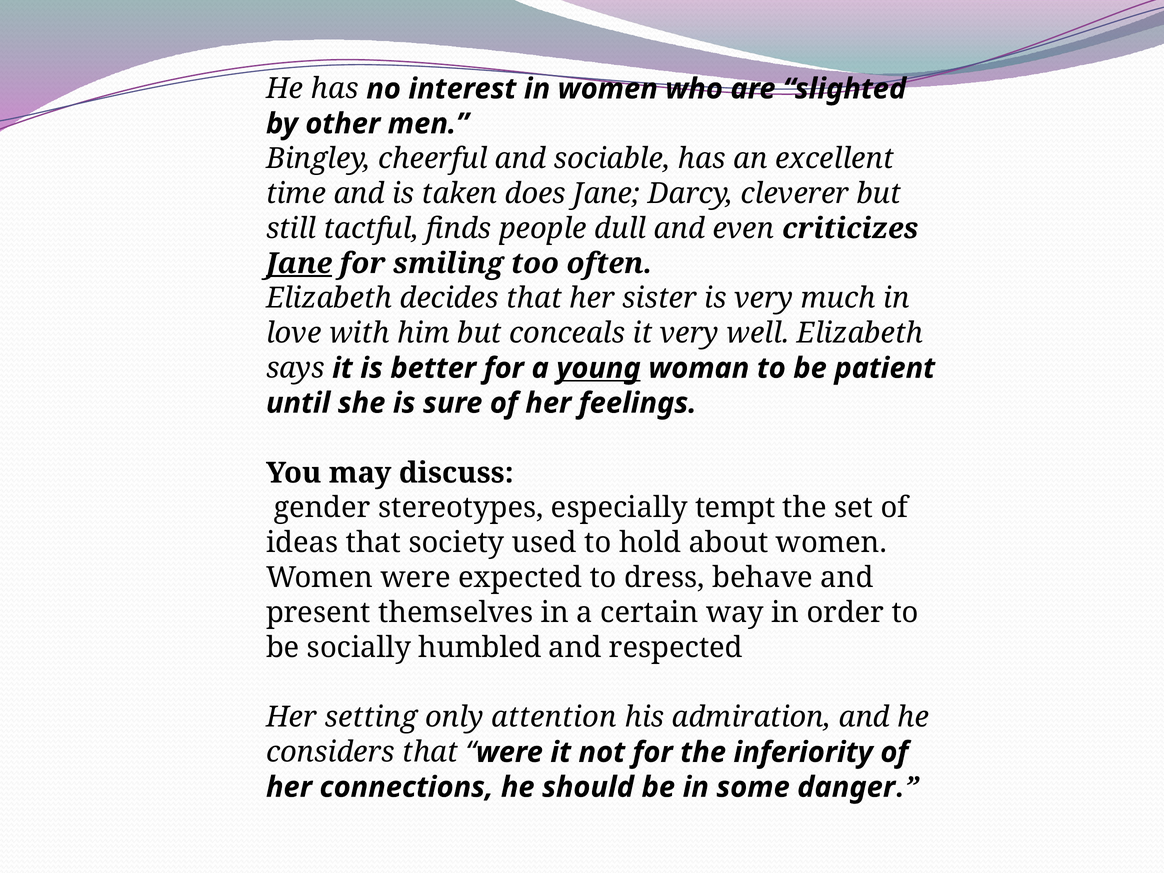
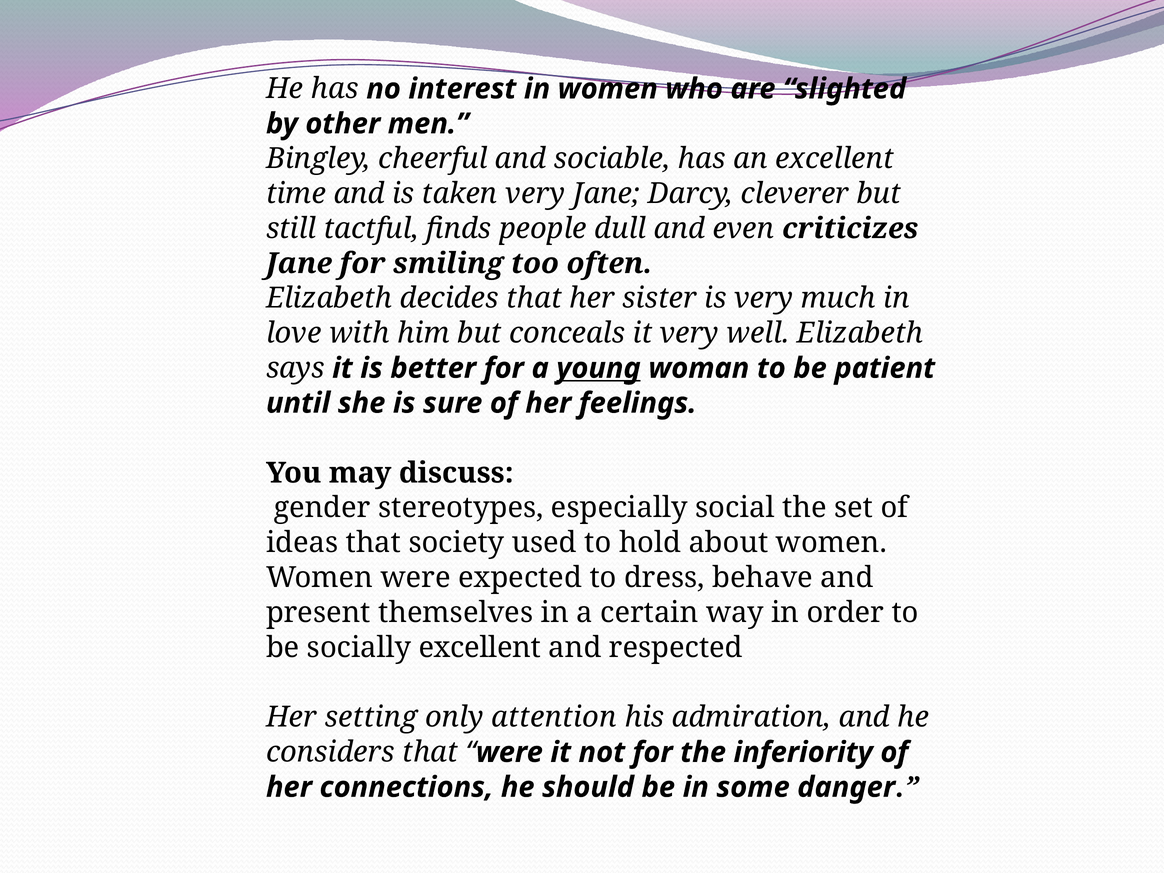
taken does: does -> very (535, 194)
Jane underline: present -> none (299, 263)
tempt: tempt -> social (735, 508)
socially humbled: humbled -> excellent (480, 648)
